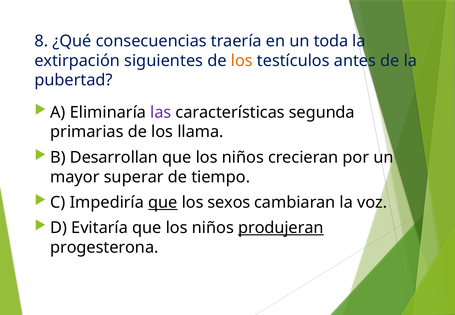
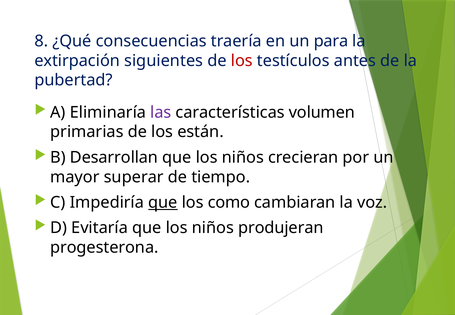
toda: toda -> para (331, 41)
los colour: orange -> red (242, 61)
segunda: segunda -> volumen (322, 112)
llama: llama -> están (201, 132)
sexos: sexos -> como (229, 202)
produjeran underline: present -> none (281, 228)
